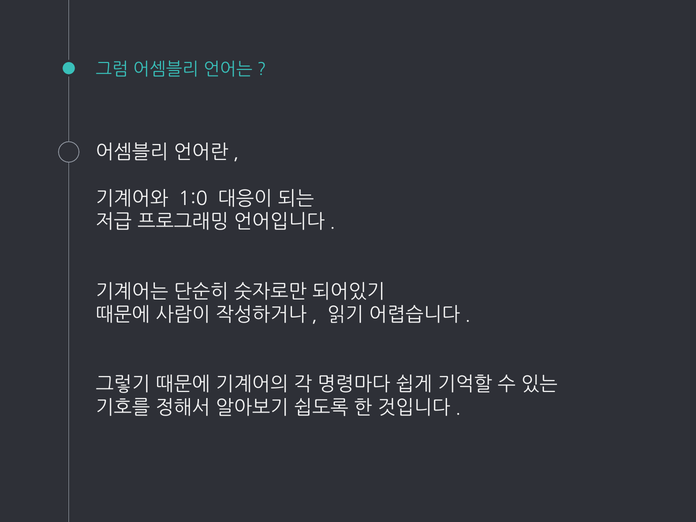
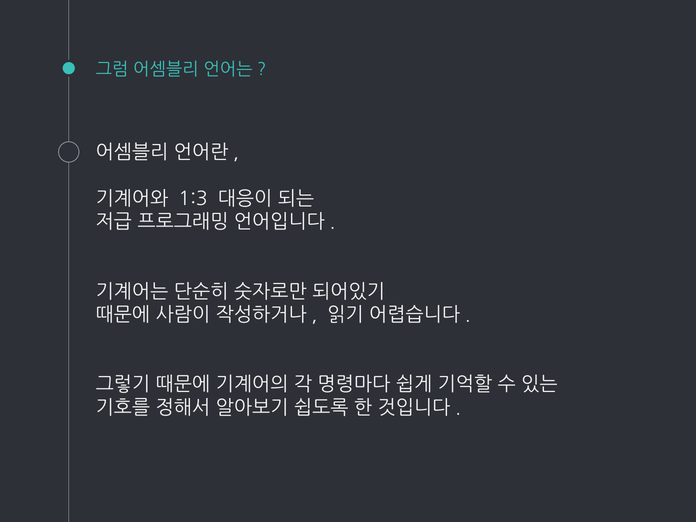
1:0: 1:0 -> 1:3 (193, 199)
